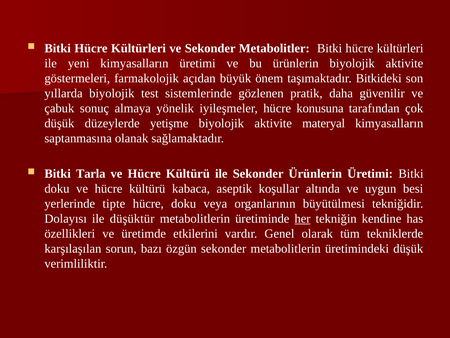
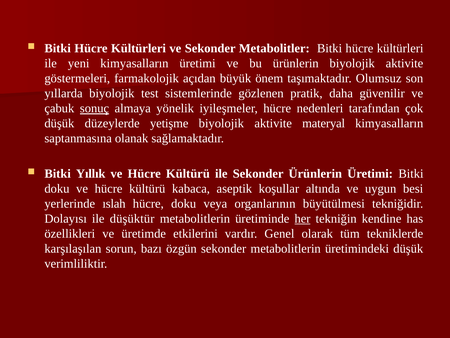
Bitkideki: Bitkideki -> Olumsuz (379, 78)
sonuç underline: none -> present (94, 108)
konusuna: konusuna -> nedenleri (320, 108)
Tarla: Tarla -> Yıllık (91, 173)
tipte: tipte -> ıslah (114, 203)
